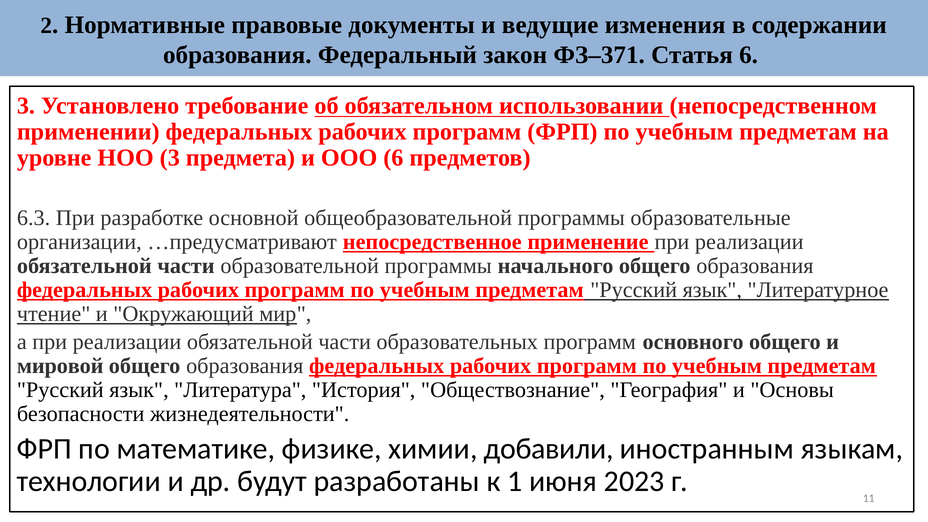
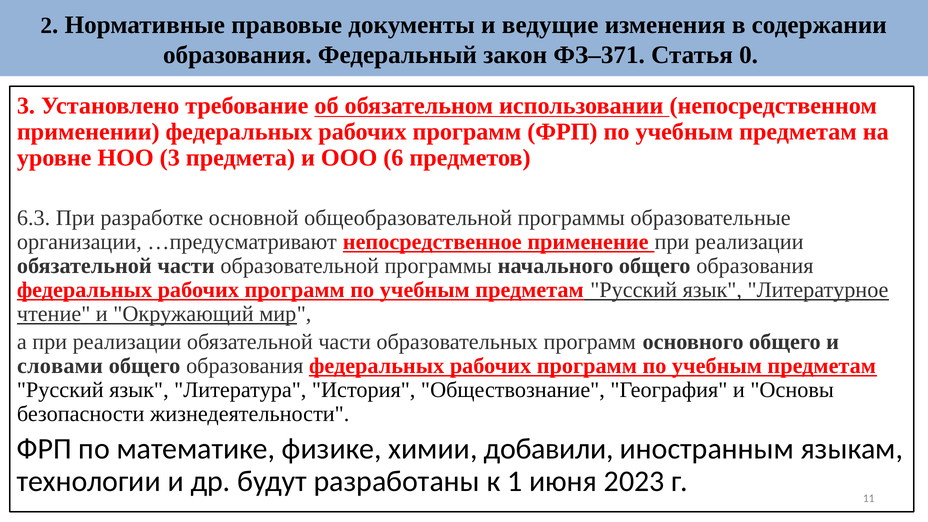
Статья 6: 6 -> 0 (749, 55)
мировой: мировой -> словами (60, 366)
